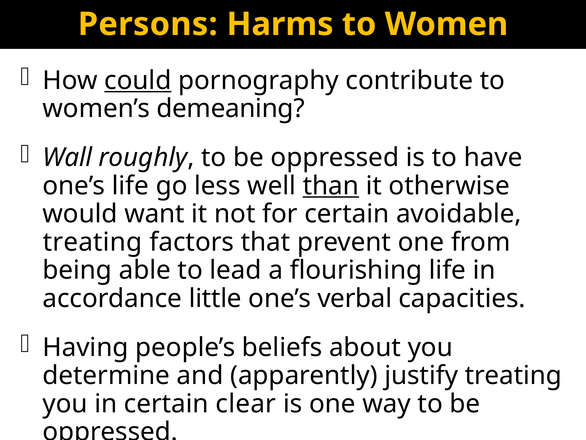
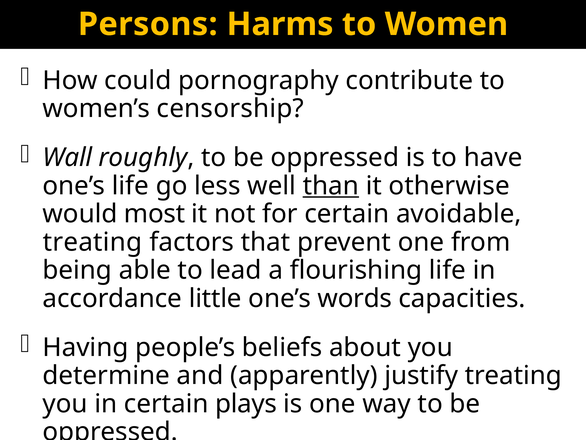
could underline: present -> none (138, 80)
demeaning: demeaning -> censorship (230, 108)
want: want -> most (155, 214)
verbal: verbal -> words (355, 298)
clear: clear -> plays (246, 403)
